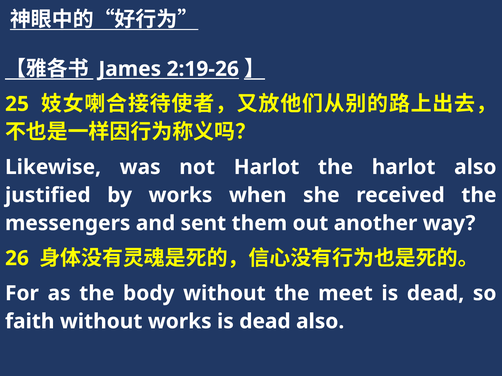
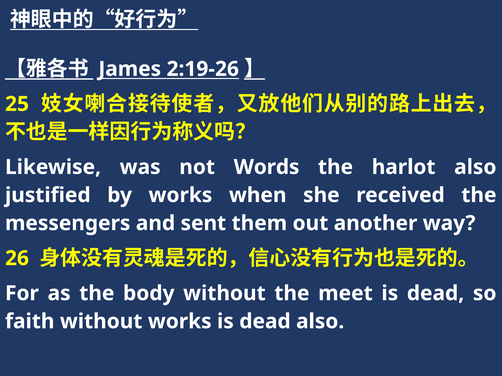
not Harlot: Harlot -> Words (267, 167)
